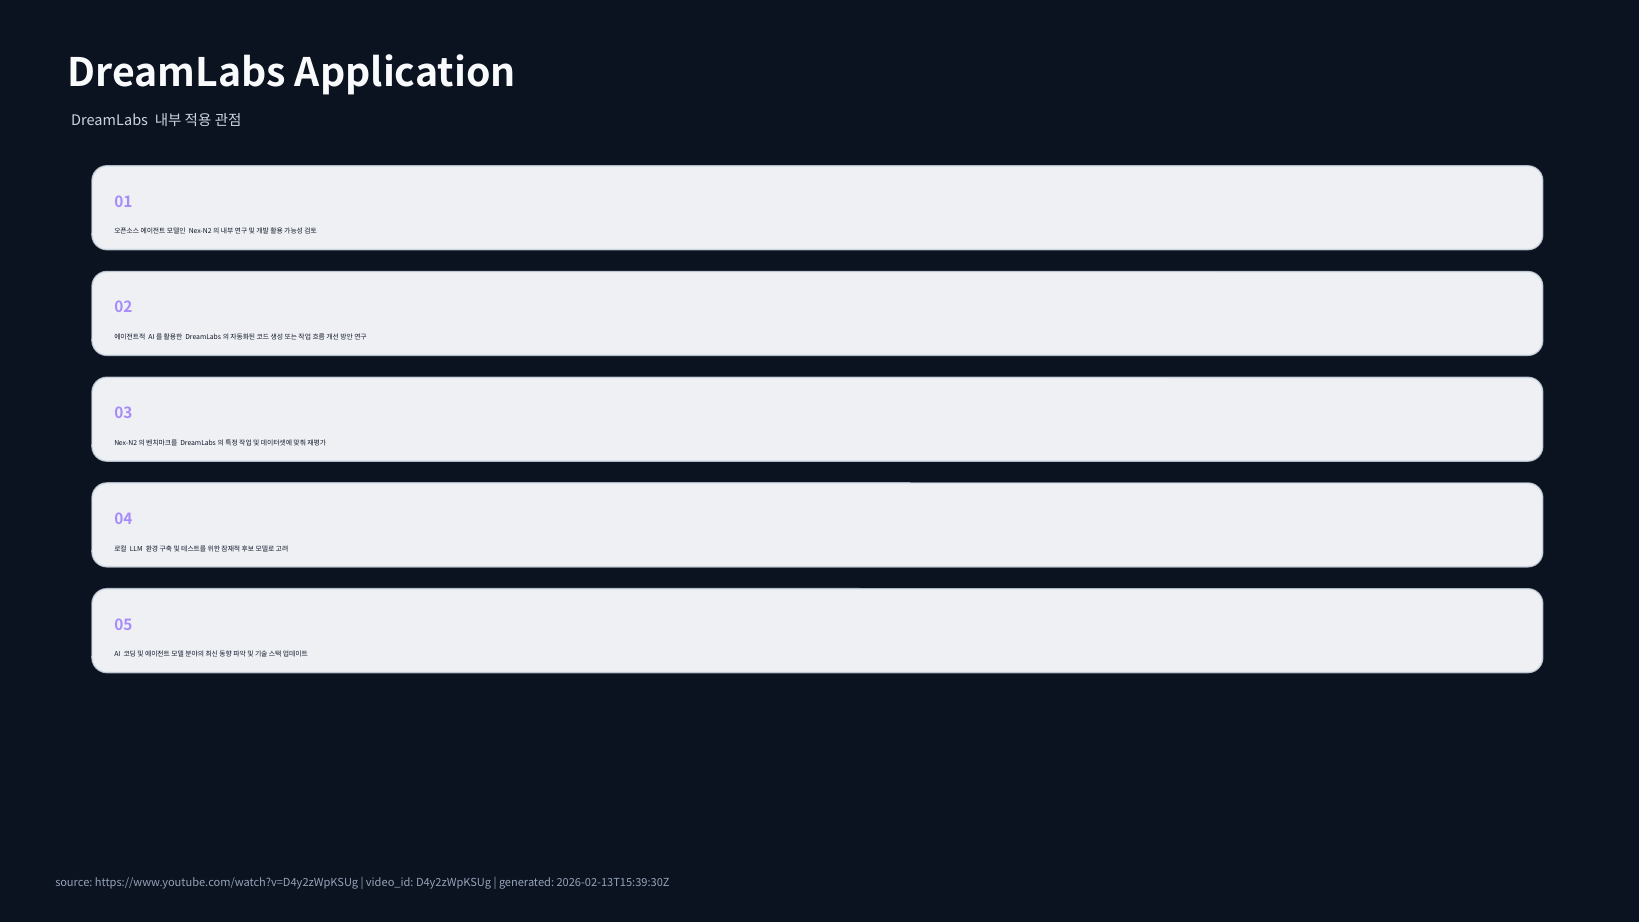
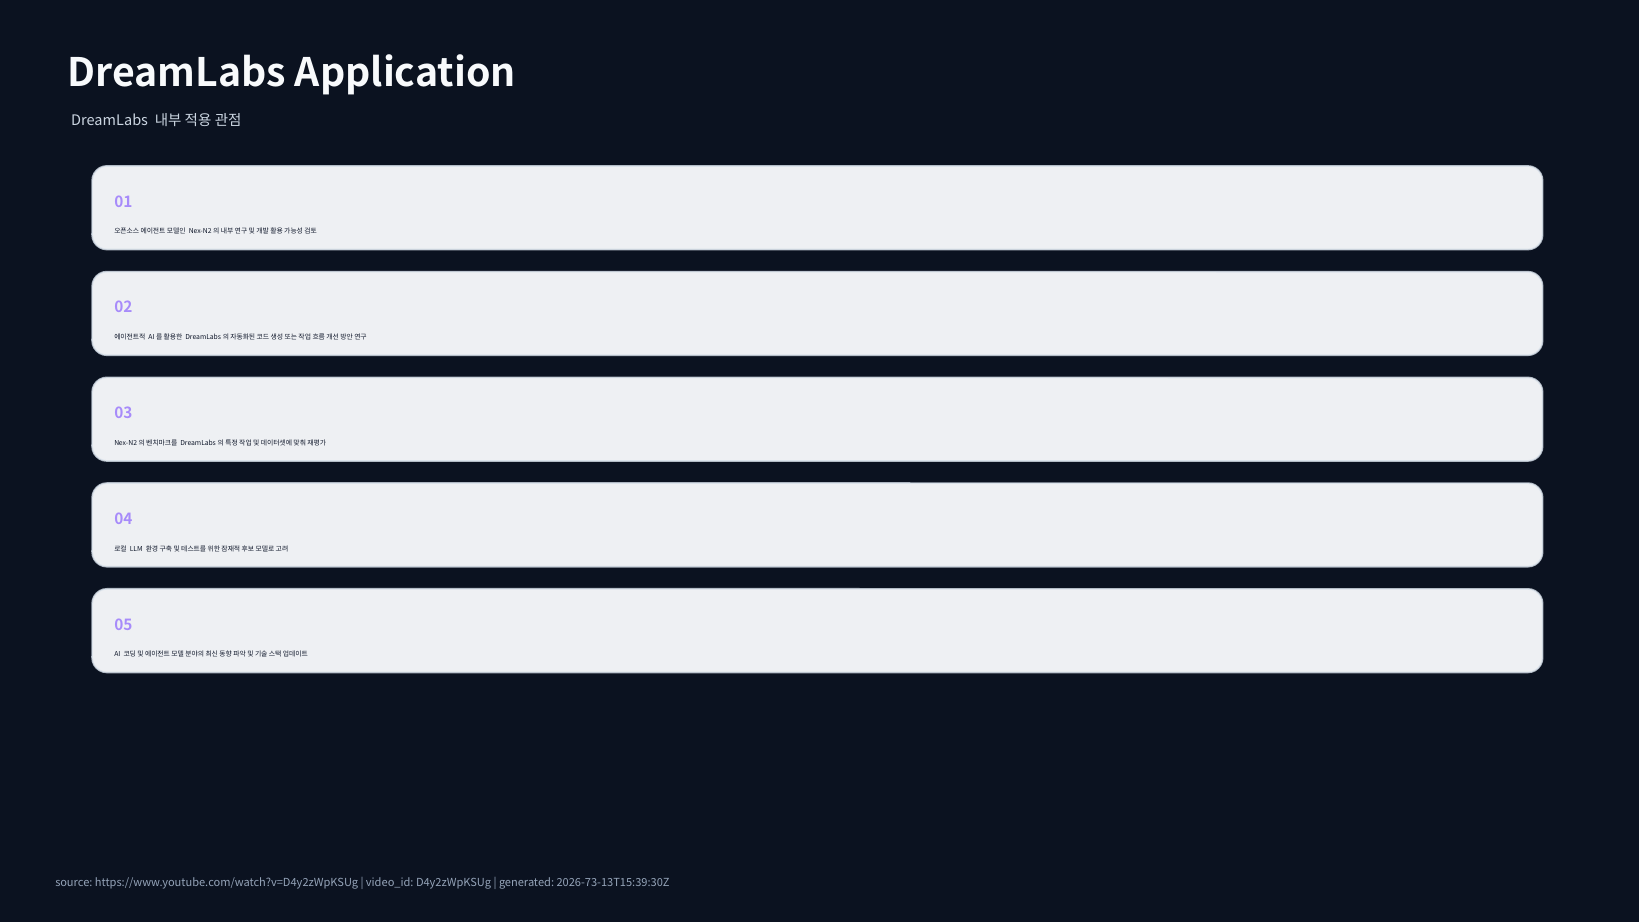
2026-02-13T15:39:30Z: 2026-02-13T15:39:30Z -> 2026-73-13T15:39:30Z (613, 883)
